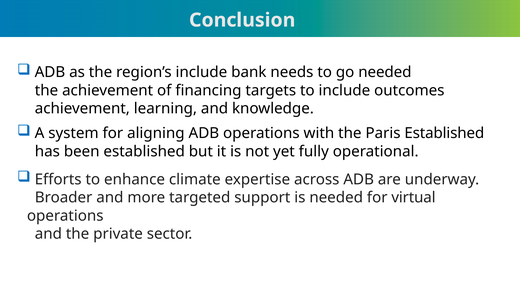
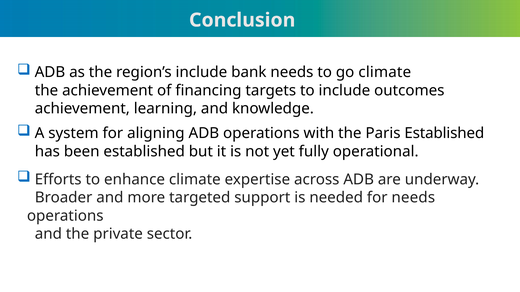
go needed: needed -> climate (385, 72)
for virtual: virtual -> needs (413, 198)
